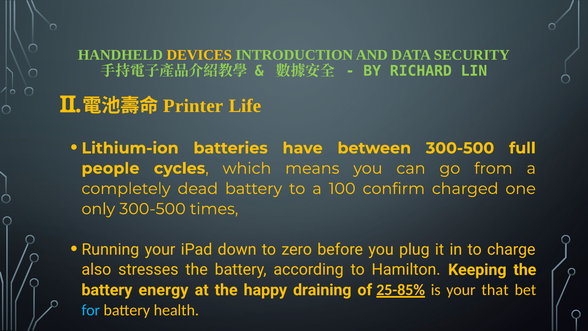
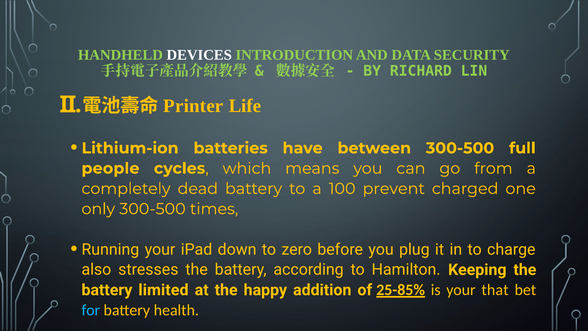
DEVICES colour: yellow -> white (199, 55)
confirm: confirm -> prevent (394, 189)
energy: energy -> limited (163, 290)
draining: draining -> addition (322, 290)
